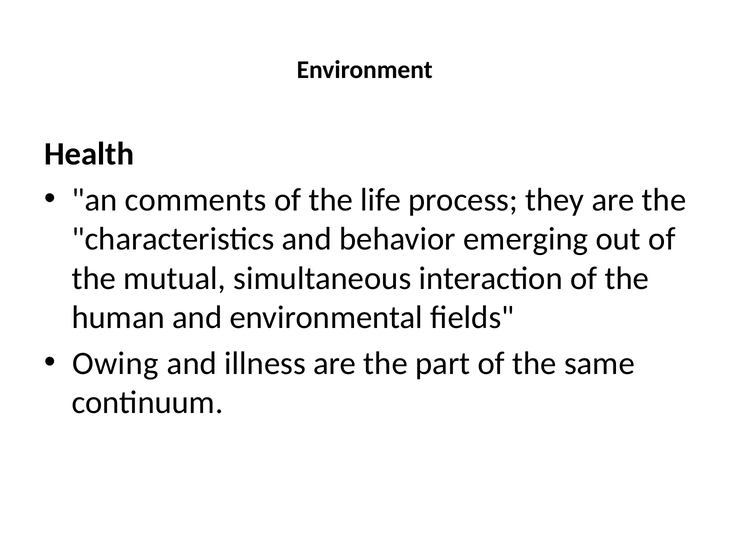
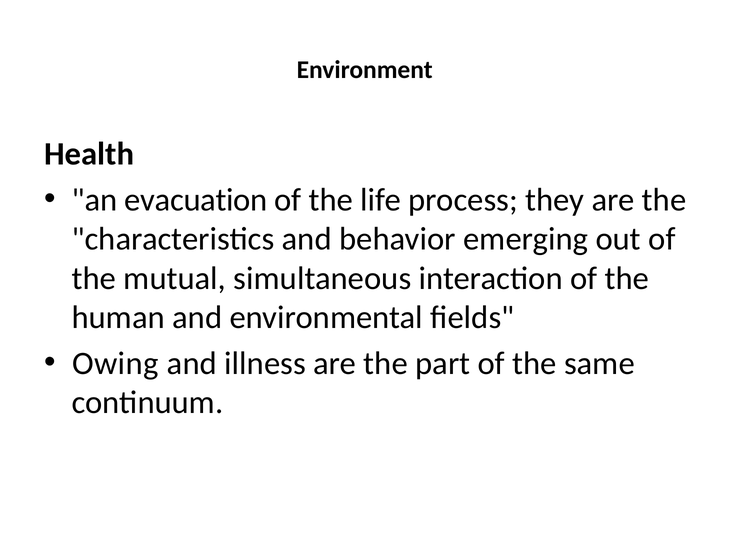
comments: comments -> evacuation (196, 200)
